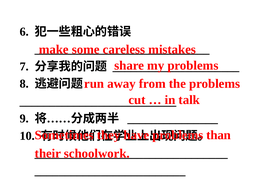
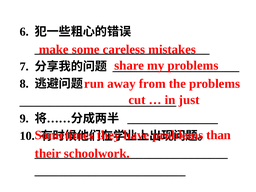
talk: talk -> just (189, 100)
